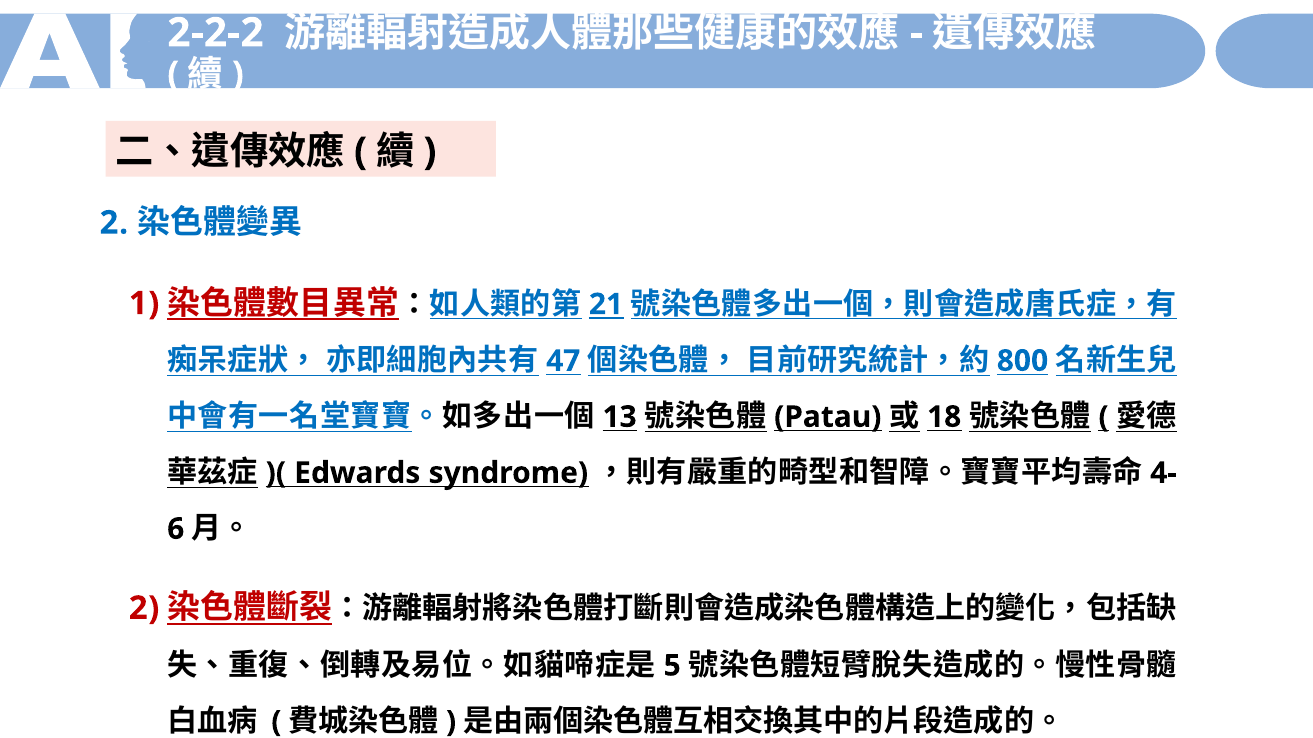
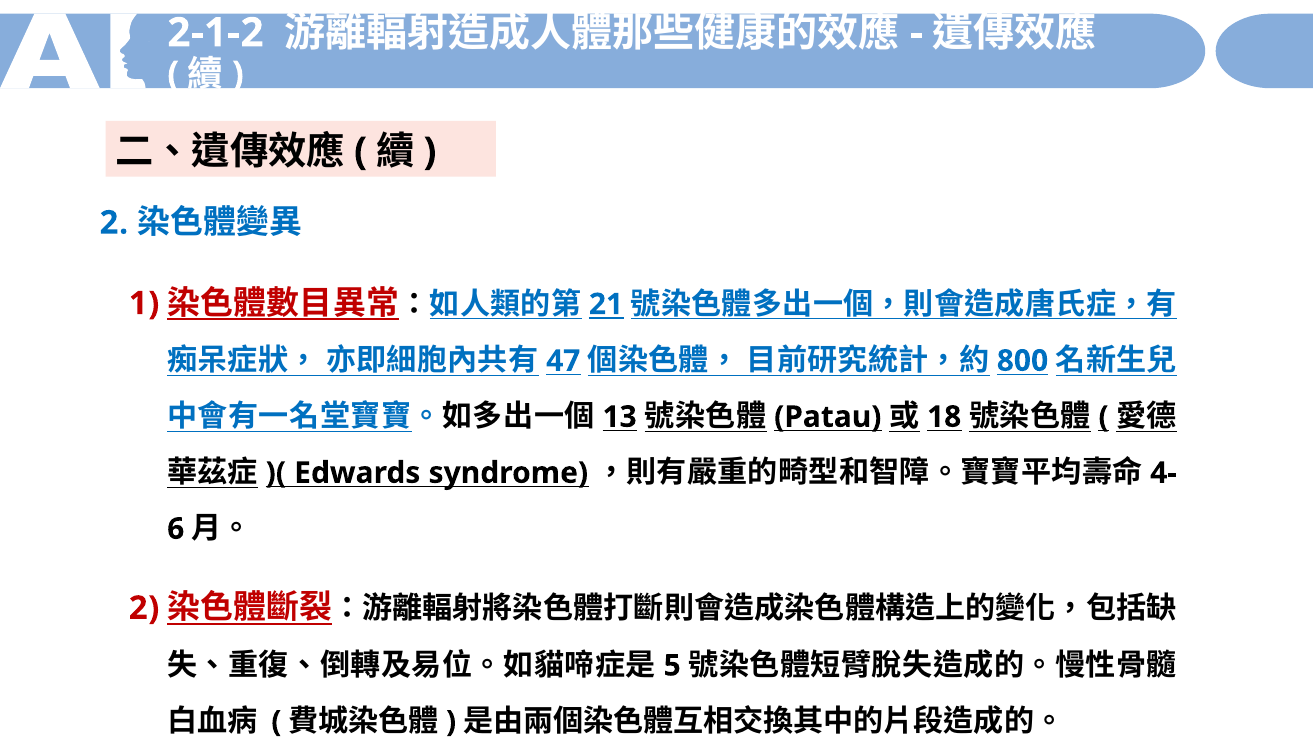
2-2-2: 2-2-2 -> 2-1-2 (216, 33)
